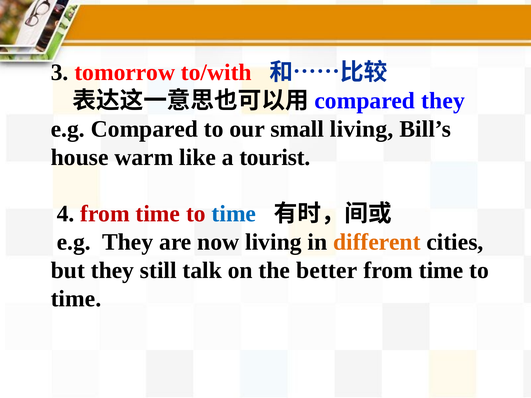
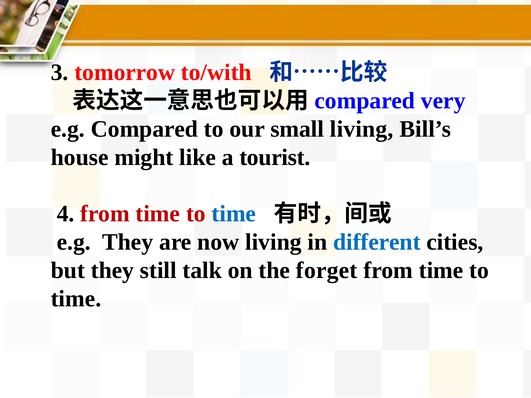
compared they: they -> very (443, 101)
warm: warm -> might (144, 157)
different colour: orange -> blue (377, 242)
better: better -> forget (327, 271)
